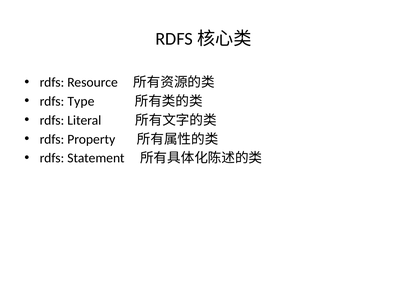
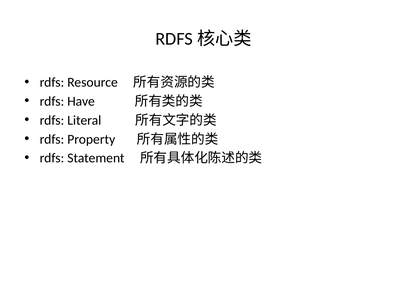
Type: Type -> Have (81, 101)
